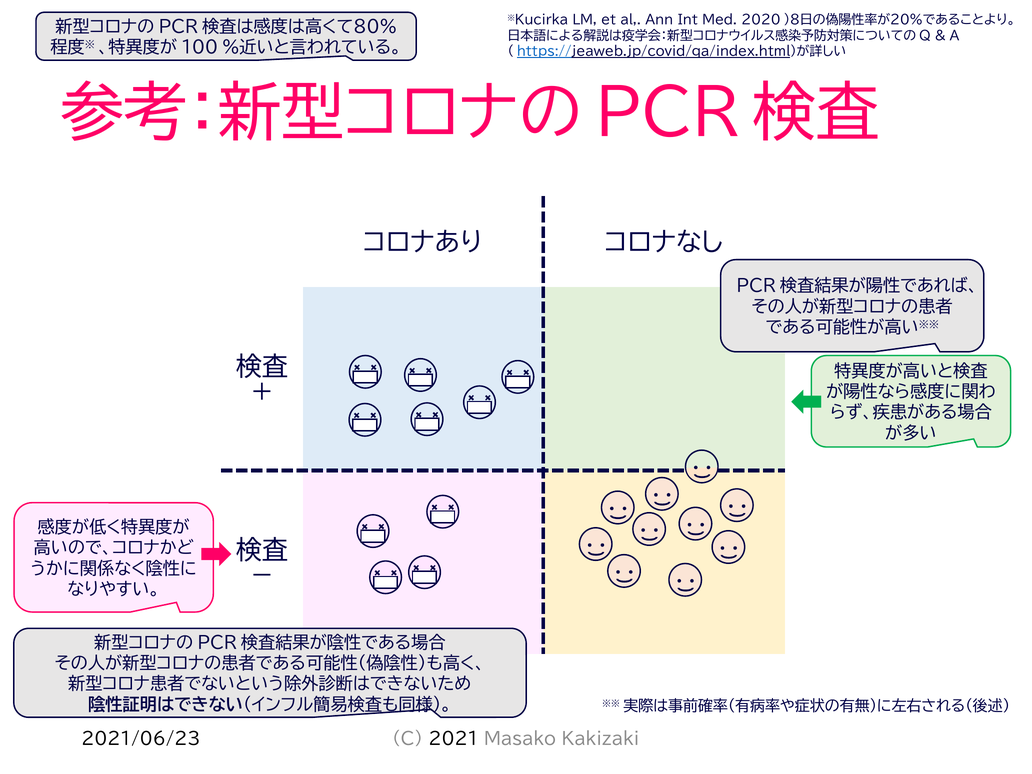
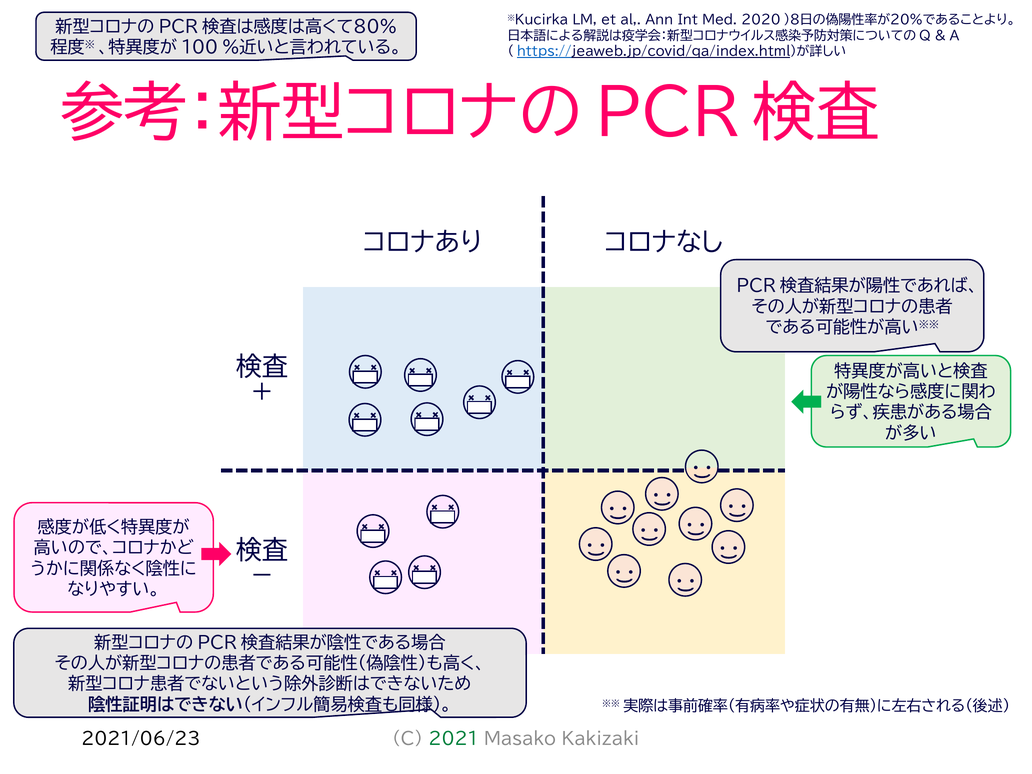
2021 colour: black -> green (453, 739)
